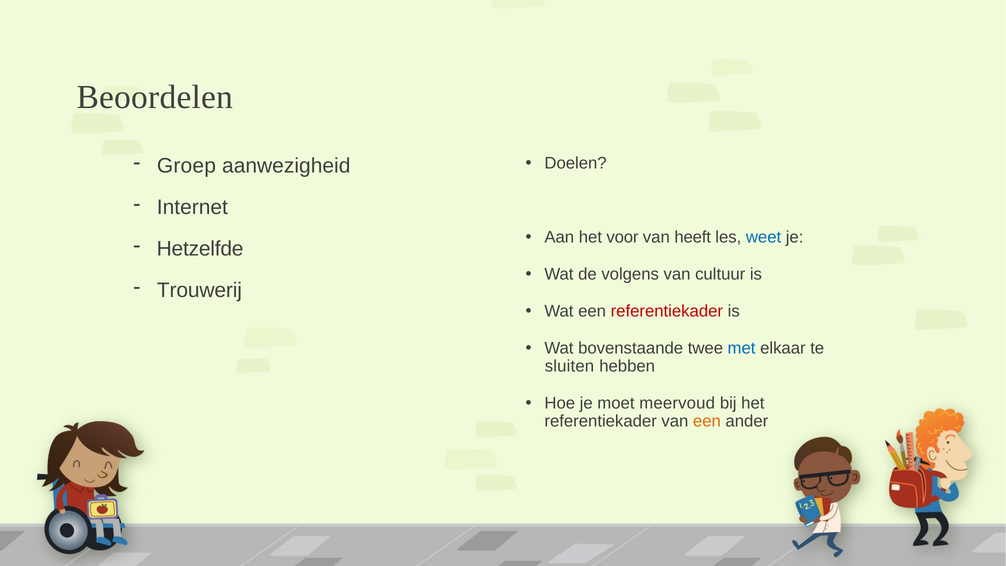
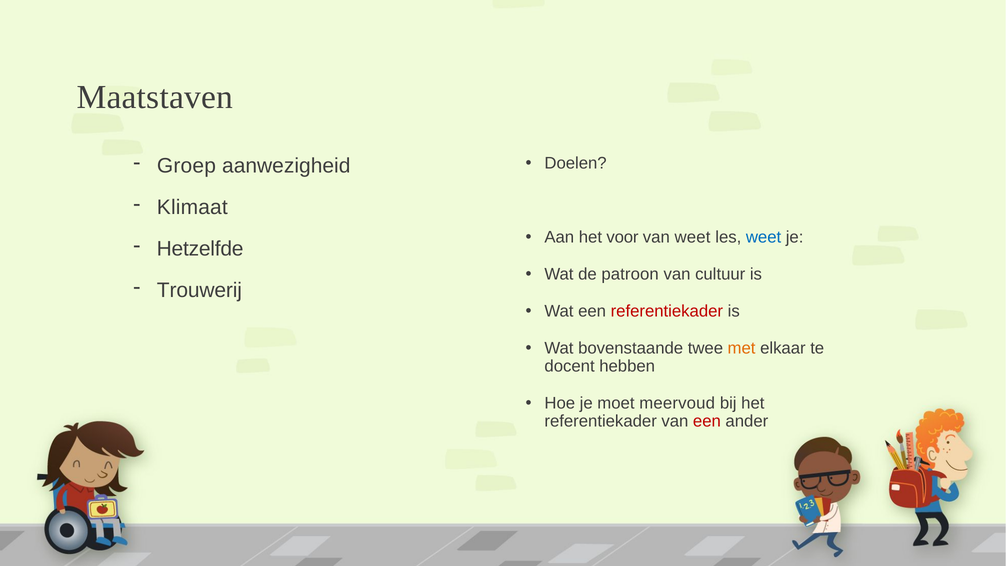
Beoordelen: Beoordelen -> Maatstaven (155, 97)
Internet: Internet -> Klimaat (192, 207)
van heeft: heeft -> weet (692, 237)
volgens: volgens -> patroon (630, 274)
met colour: blue -> orange (742, 348)
sluiten: sluiten -> docent (570, 366)
een colour: orange -> red (707, 421)
